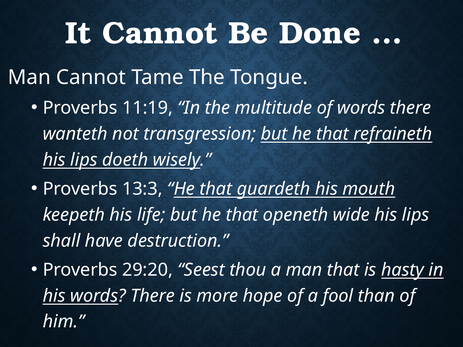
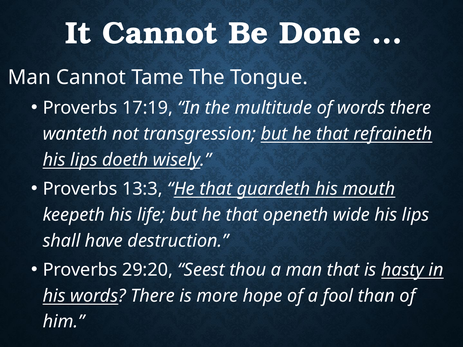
11:19: 11:19 -> 17:19 (148, 108)
